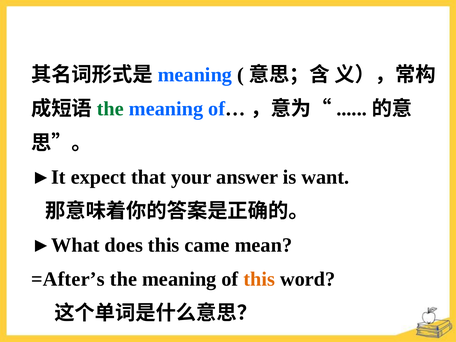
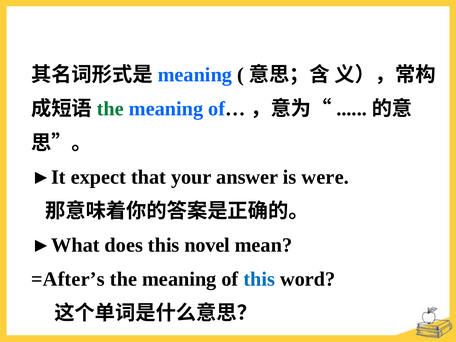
want: want -> were (325, 177)
came: came -> novel (207, 245)
this colour: orange -> blue (259, 279)
